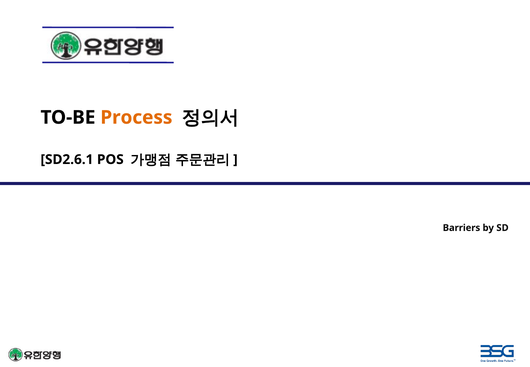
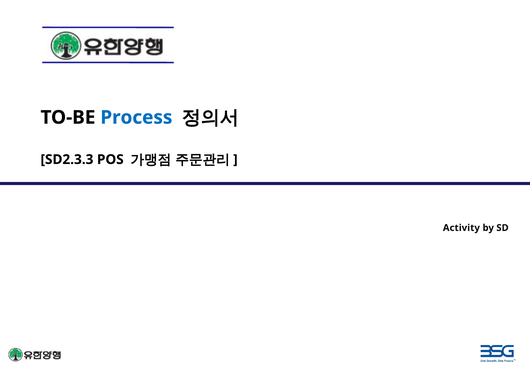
Process colour: orange -> blue (136, 117)
SD2.6.1: SD2.6.1 -> SD2.3.3 (67, 159)
Barriers: Barriers -> Activity (461, 228)
